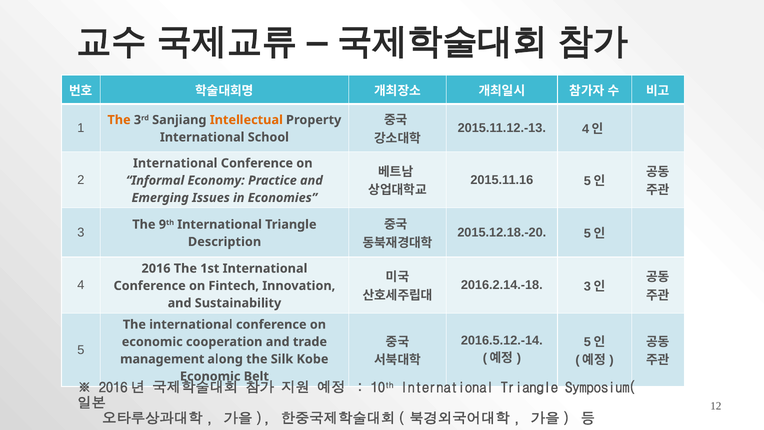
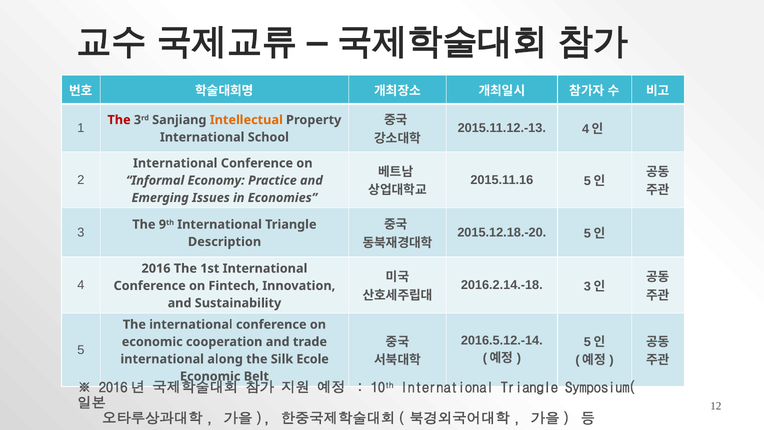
The colour: orange -> red (119, 120)
management: management -> international (162, 359)
Kobe: Kobe -> Ecole (313, 359)
